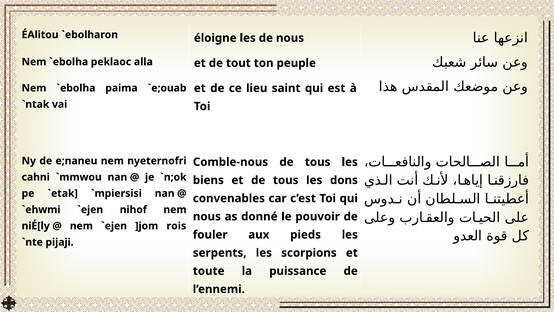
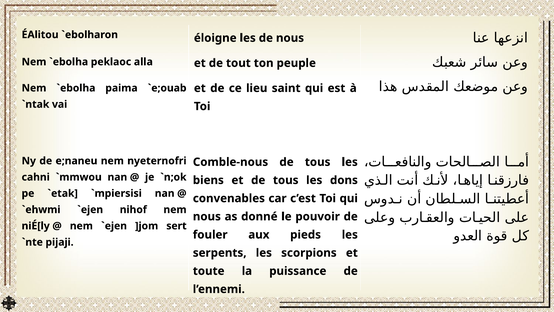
rois: rois -> sert (176, 226)
